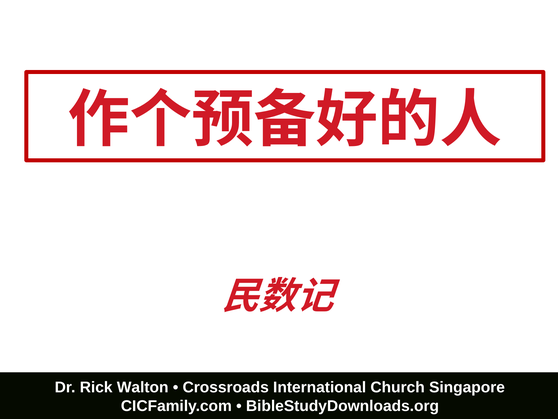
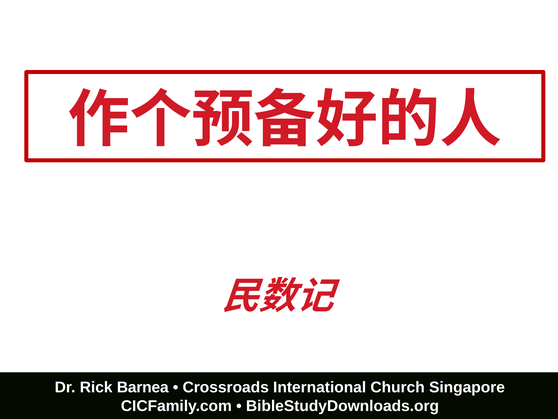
Walton: Walton -> Barnea (143, 387)
